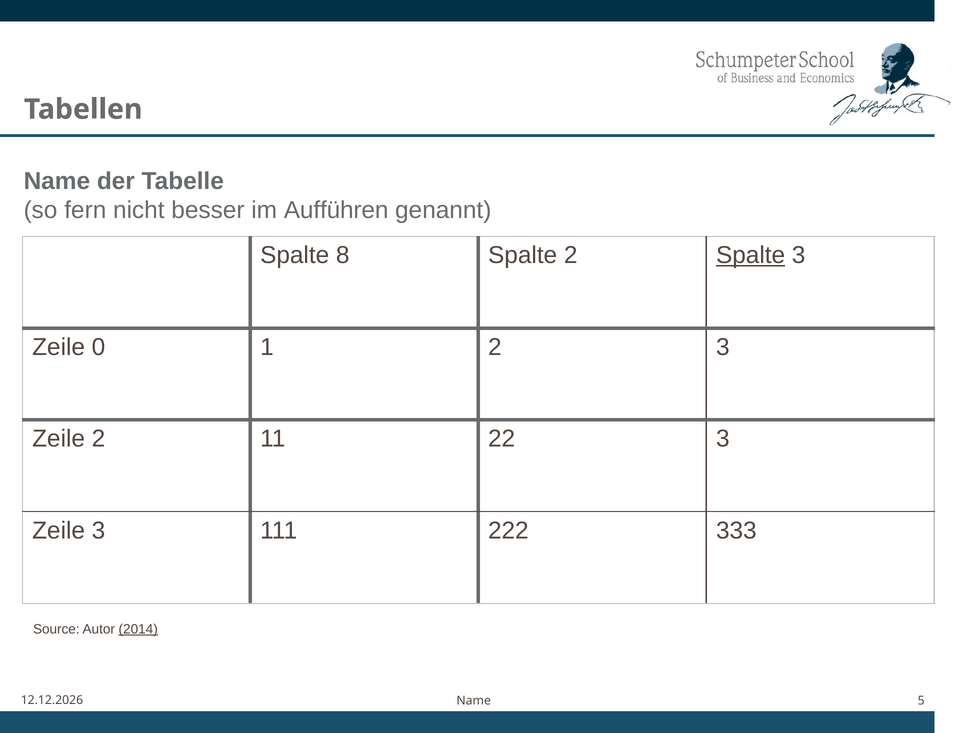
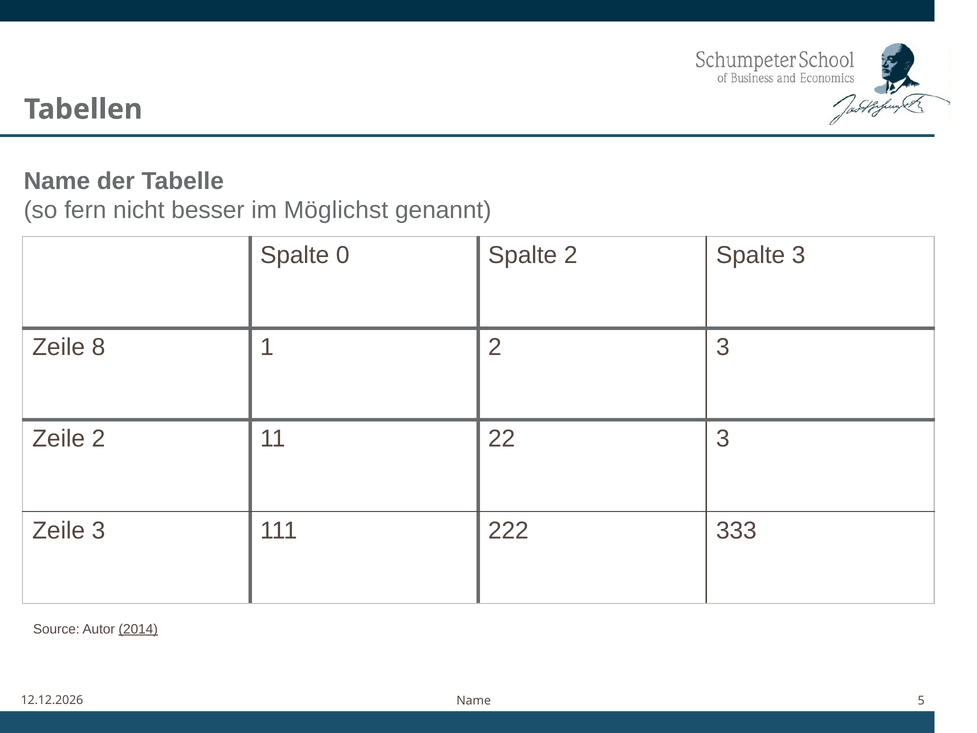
Aufführen: Aufführen -> Möglichst (336, 210)
8: 8 -> 0 (343, 255)
Spalte underline: present -> none (751, 255)
0: 0 -> 8 (99, 347)
